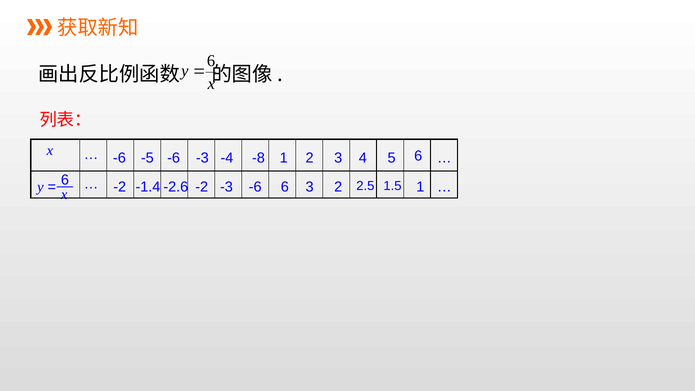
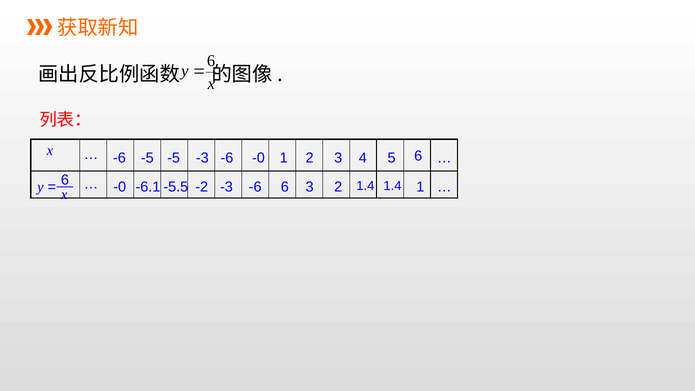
-6: -6 -> -5 (174, 158)
-4: -4 -> -6 (227, 158)
-8: -8 -> -0 (258, 158)
2.5: 2.5 -> 1.4 (365, 186)
1.5: 1.5 -> 1.4 (392, 186)
-1.4: -1.4 -> -6.1 (148, 187)
-2.6: -2.6 -> -5.5 (176, 187)
-2: -2 -> -0 (120, 187)
